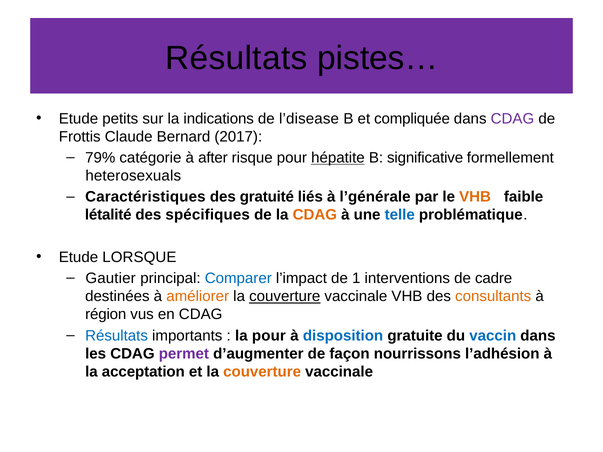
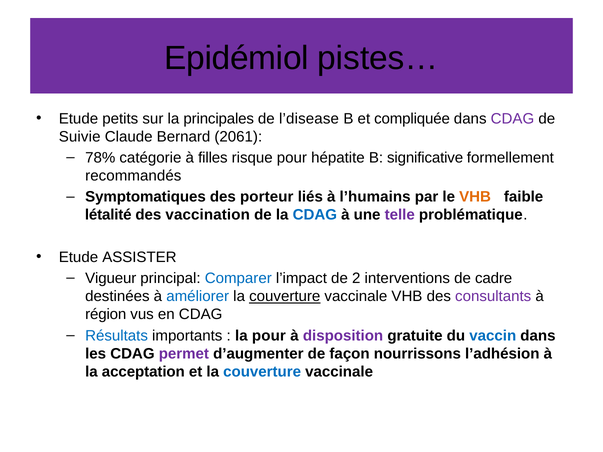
Résultats: Résultats -> Epidémiol (237, 58)
indications: indications -> principales (219, 119)
Frottis: Frottis -> Suivie (80, 137)
2017: 2017 -> 2061 (238, 137)
79%: 79% -> 78% (100, 158)
after: after -> filles (213, 158)
hépatite underline: present -> none (338, 158)
heterosexuals: heterosexuals -> recommandés (133, 176)
Caractéristiques: Caractéristiques -> Symptomatiques (145, 197)
gratuité: gratuité -> porteur (267, 197)
l’générale: l’générale -> l’humains (375, 197)
spécifiques: spécifiques -> vaccination (208, 215)
CDAG colour: orange -> blue (315, 215)
telle colour: blue -> purple (400, 215)
LORSQUE: LORSQUE -> ASSISTER (139, 257)
Gautier: Gautier -> Vigueur (111, 278)
1: 1 -> 2 (356, 278)
améliorer colour: orange -> blue (198, 297)
consultants colour: orange -> purple (493, 297)
disposition colour: blue -> purple (343, 336)
couverture colour: orange -> blue (262, 372)
